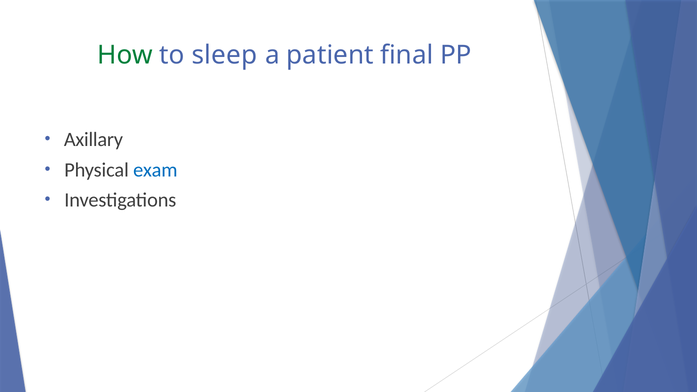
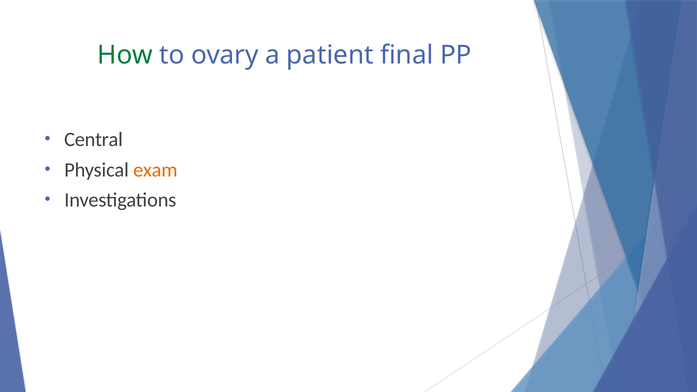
sleep: sleep -> ovary (225, 55)
Axillary: Axillary -> Central (93, 140)
exam colour: blue -> orange (155, 170)
